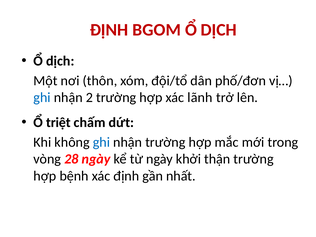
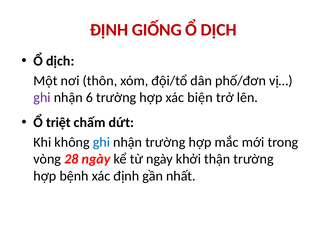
BGOM: BGOM -> GIỐNG (157, 30)
ghi colour: blue -> purple (42, 98)
2: 2 -> 6 (89, 98)
lãnh: lãnh -> biện (200, 98)
